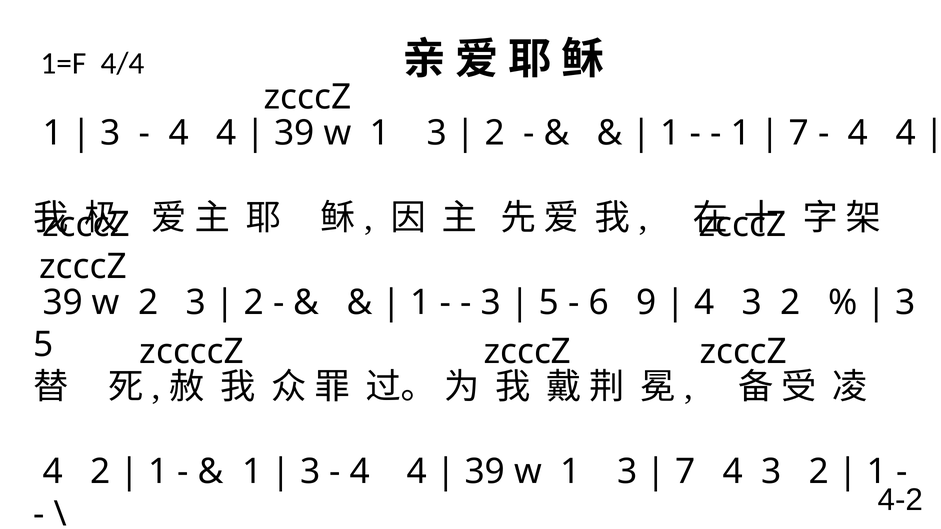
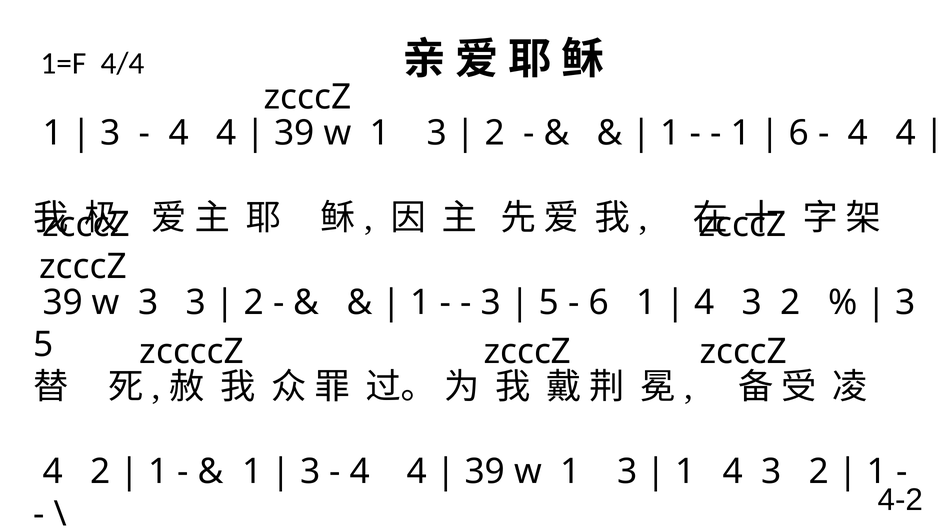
7: 7 -> 6 (799, 133)
w 2: 2 -> 3 (148, 303)
6 9: 9 -> 1 (646, 303)
7: 7 -> 1 (685, 472)
